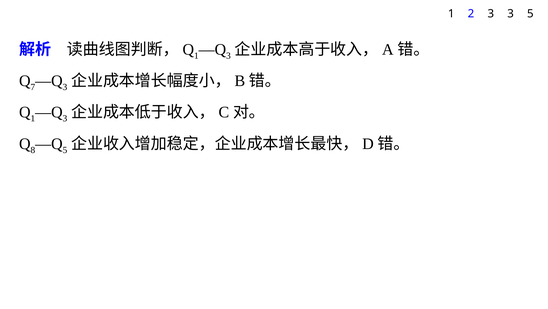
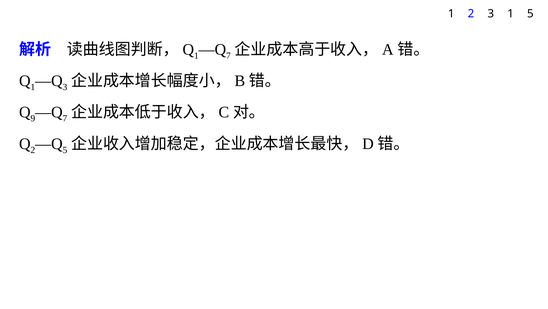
3 3: 3 -> 1 (511, 14)
3: 3 -> 7 (228, 56)
7: 7 -> 1 (33, 87)
1: 1 -> 9 (33, 118)
3: 3 -> 7 (65, 118)
8: 8 -> 2 (33, 150)
